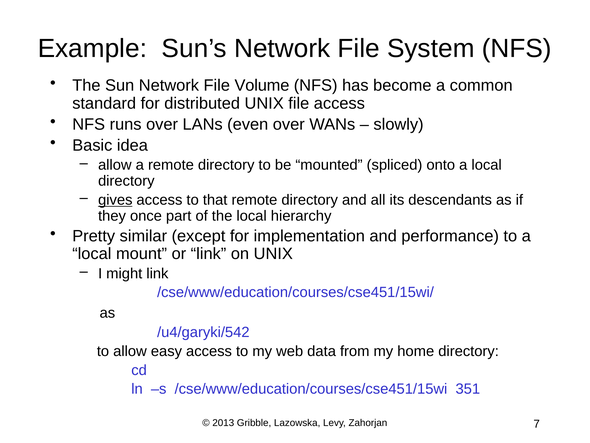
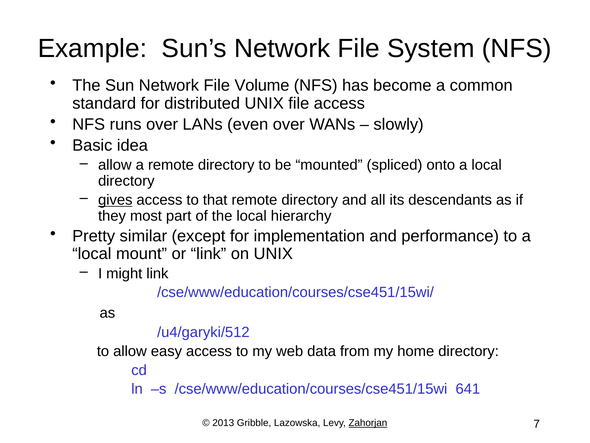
once: once -> most (146, 216)
/u4/garyki/542: /u4/garyki/542 -> /u4/garyki/512 (203, 332)
351: 351 -> 641 (468, 389)
Zahorjan underline: none -> present (368, 423)
